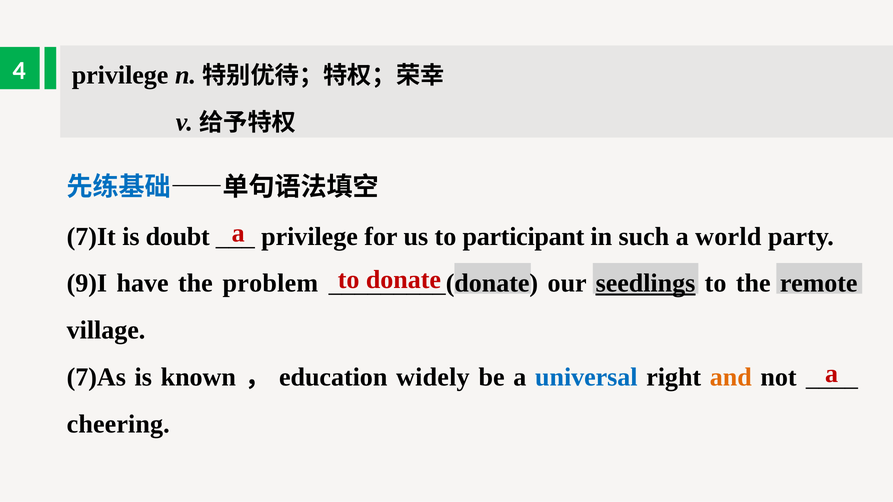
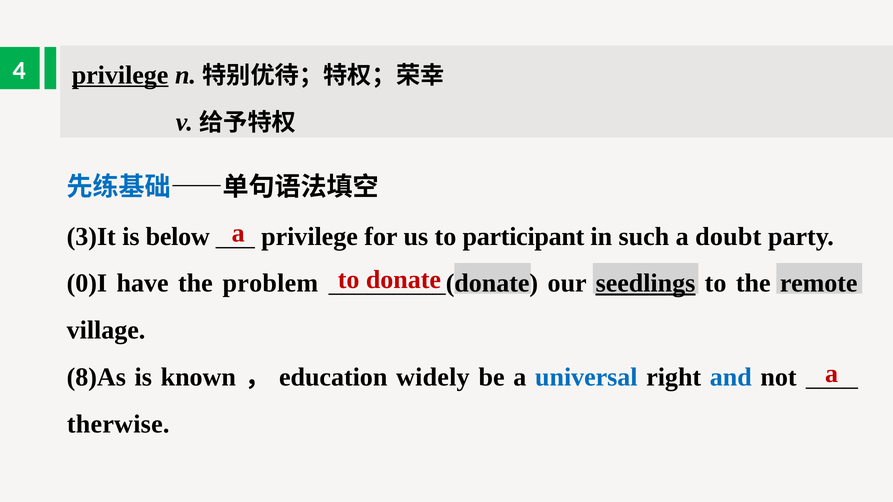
privilege underline: none -> present (120, 75)
7)It: 7)It -> 3)It (91, 237)
doubt: doubt -> below (178, 237)
world: world -> doubt (728, 237)
9)I: 9)I -> 0)I (87, 284)
7)As: 7)As -> 8)As (96, 377)
and colour: orange -> blue (731, 377)
cheering: cheering -> therwise (118, 424)
